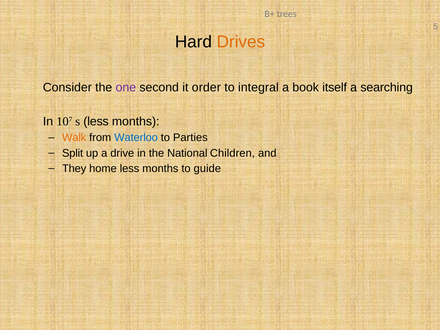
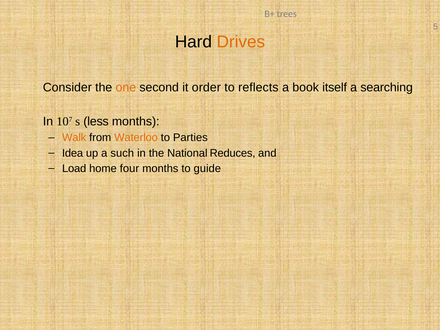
one colour: purple -> orange (126, 87)
integral: integral -> reflects (258, 87)
Waterloo colour: blue -> orange (136, 138)
Split: Split -> Idea (73, 153)
drive: drive -> such (122, 153)
Children: Children -> Reduces (233, 153)
They: They -> Load (74, 168)
home less: less -> four (129, 168)
